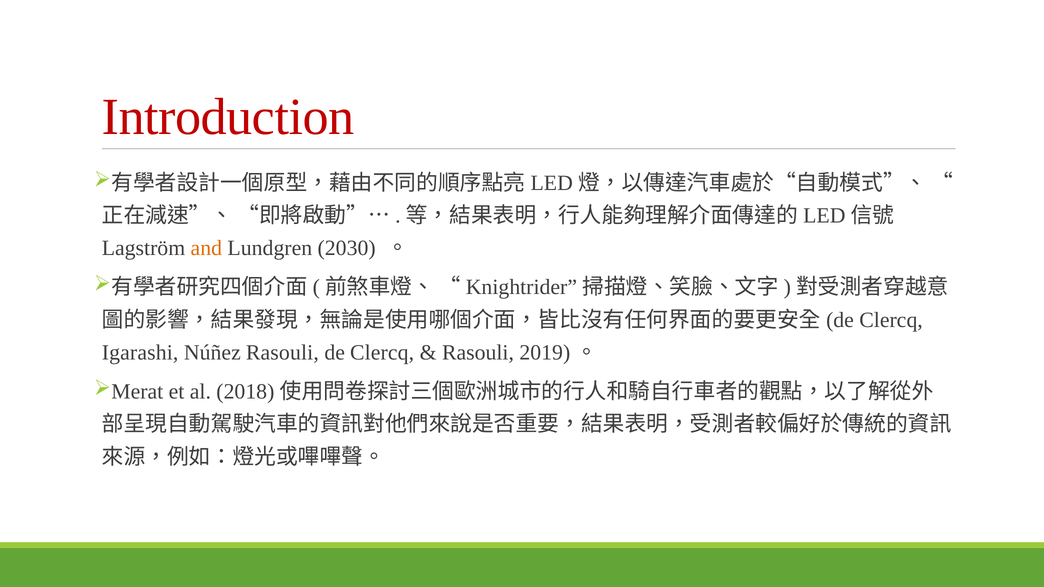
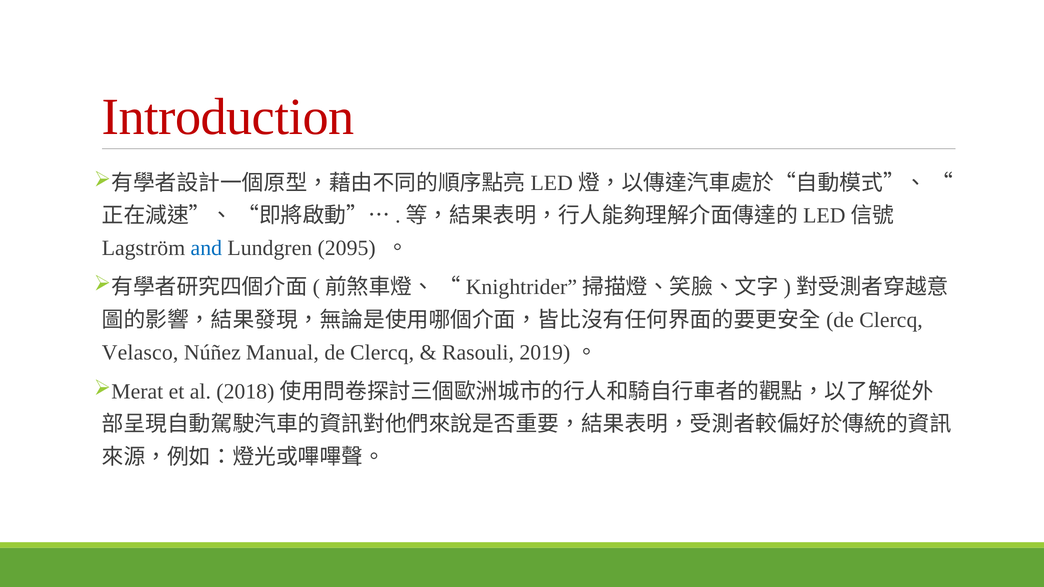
and colour: orange -> blue (206, 248)
2030: 2030 -> 2095 (347, 248)
Igarashi: Igarashi -> Velasco (140, 353)
Núñez Rasouli: Rasouli -> Manual (282, 353)
